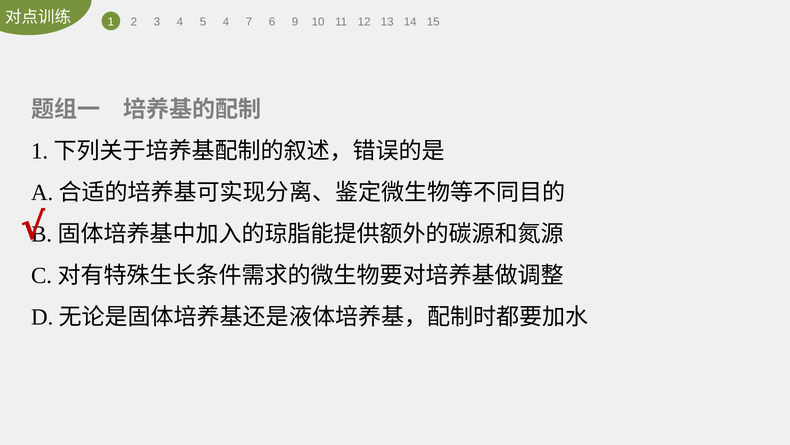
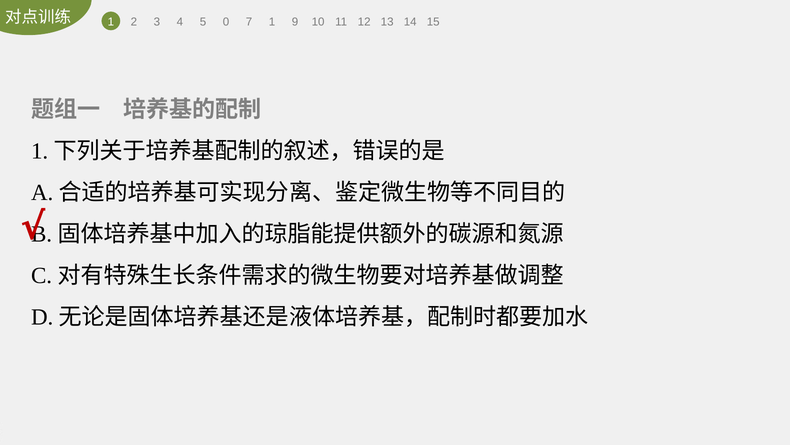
5 4: 4 -> 0 (226, 22)
7 6: 6 -> 1 (272, 22)
